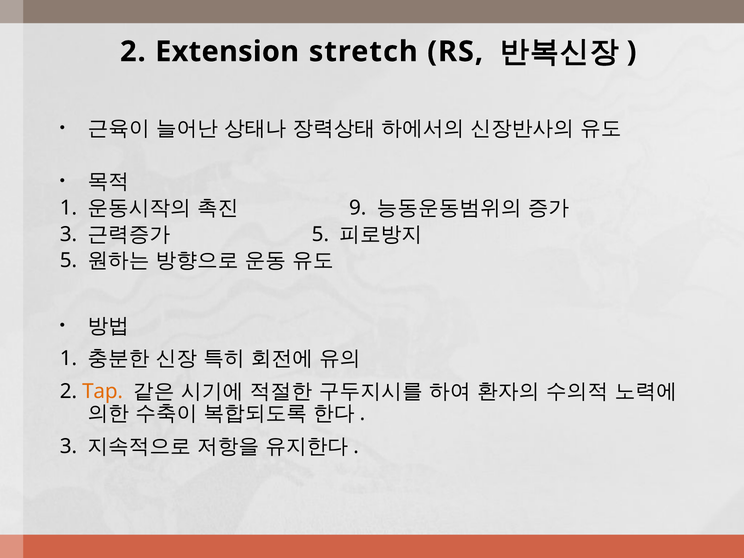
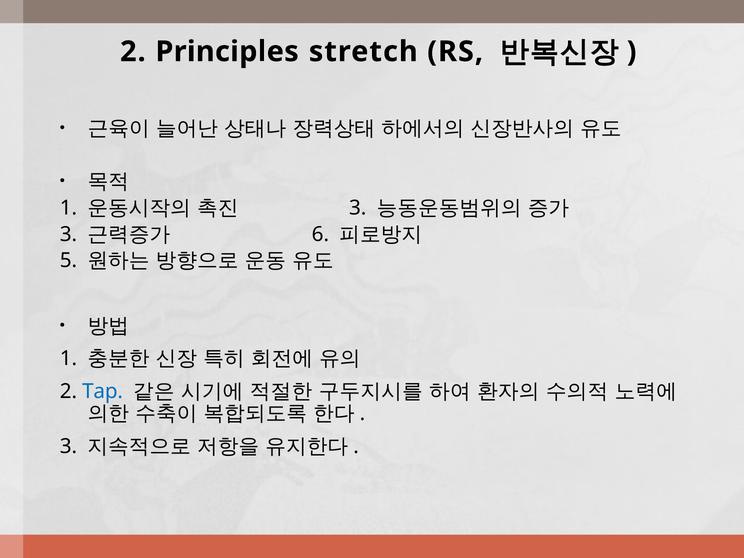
Extension: Extension -> Principles (227, 52)
9: 9 -> 3 (358, 208)
5: 5 -> 6 (320, 234)
Tap colour: orange -> blue (103, 391)
